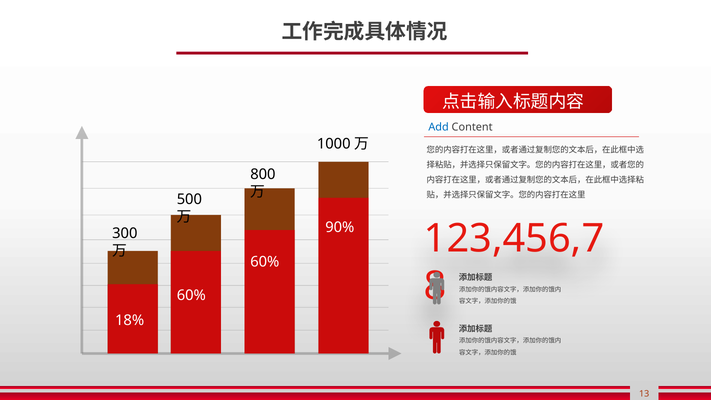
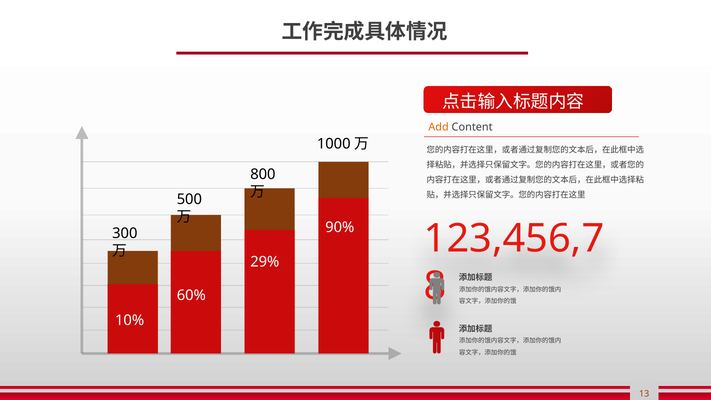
Add colour: blue -> orange (439, 127)
60%: 60% -> 29% (265, 262)
18%: 18% -> 10% (130, 320)
